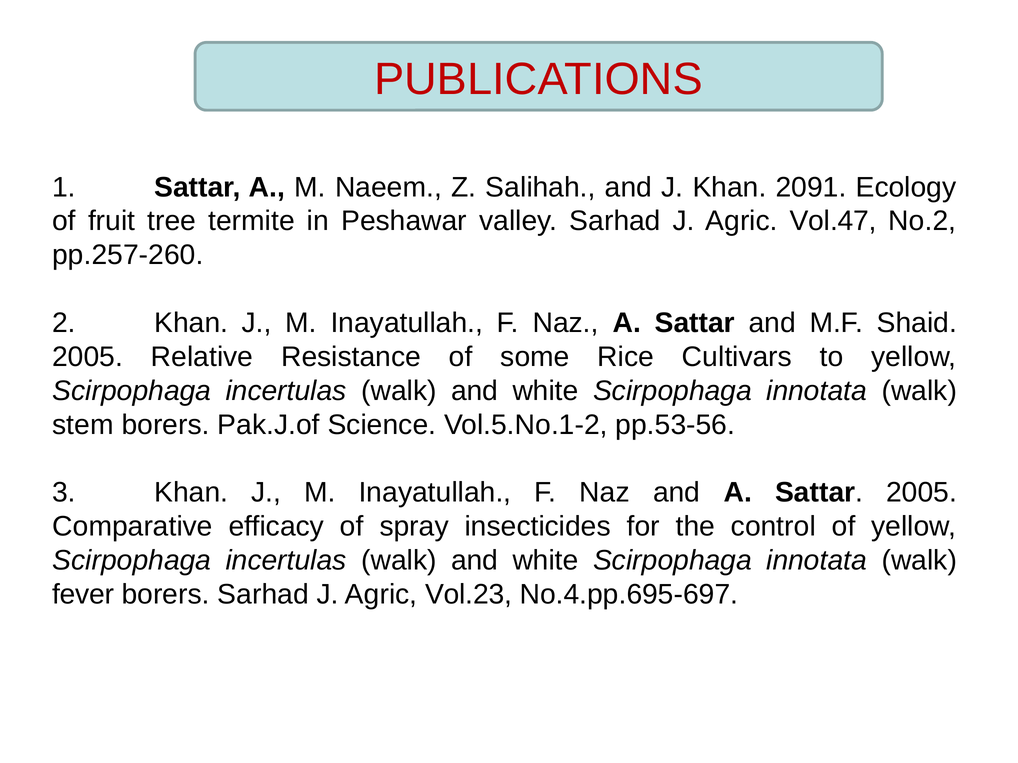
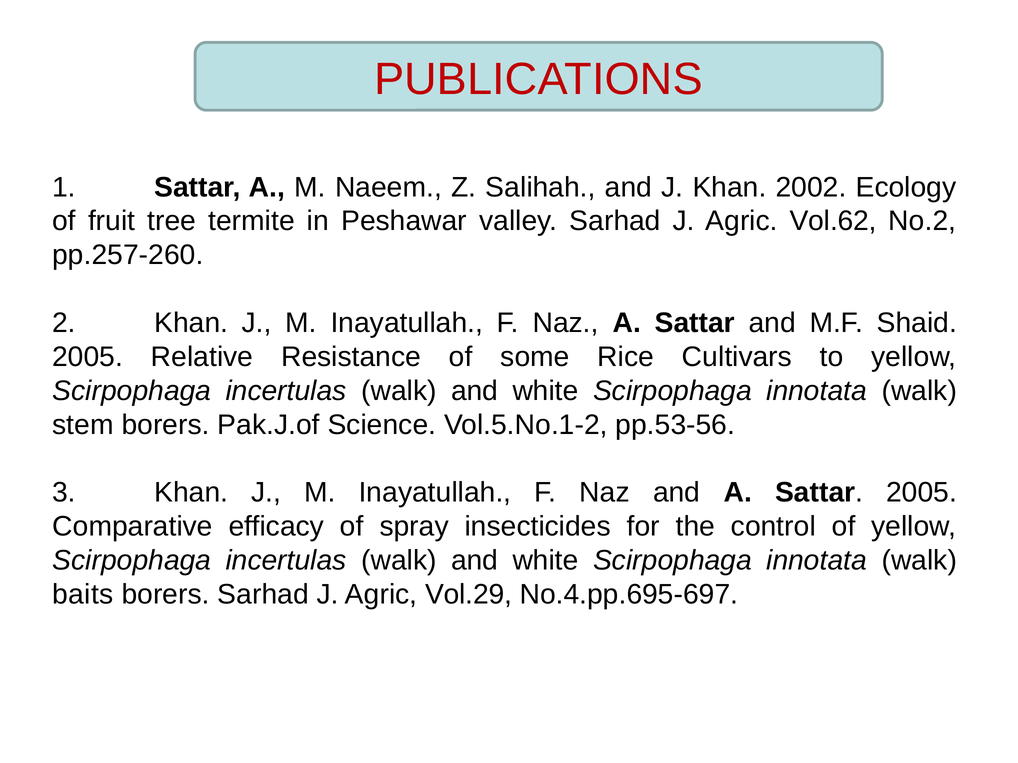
2091: 2091 -> 2002 (811, 187)
Vol.47: Vol.47 -> Vol.62 (833, 221)
fever: fever -> baits (83, 595)
Vol.23: Vol.23 -> Vol.29 (469, 595)
